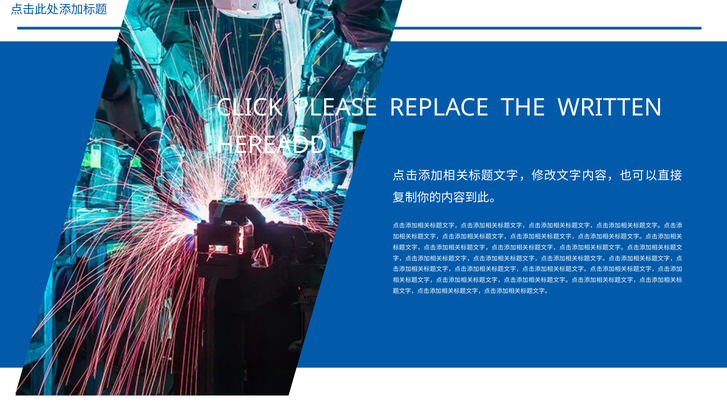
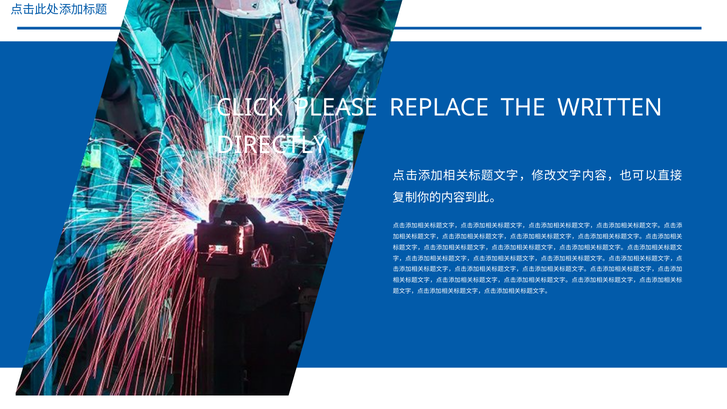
HEREADD: HEREADD -> DIRECTLY (272, 145)
